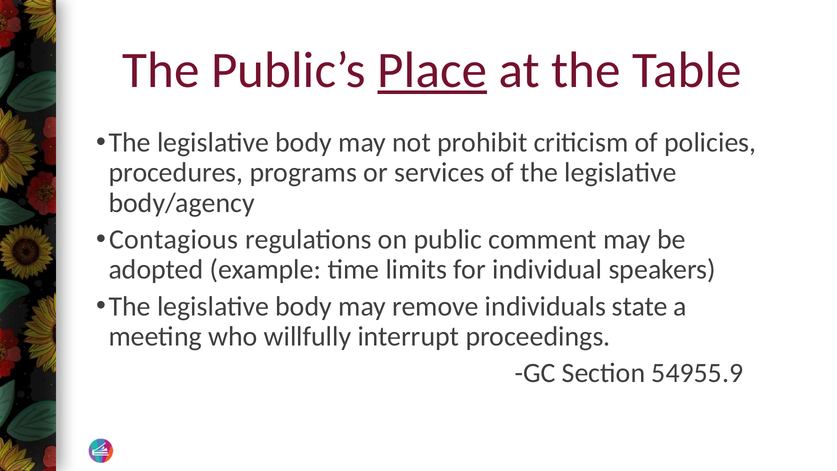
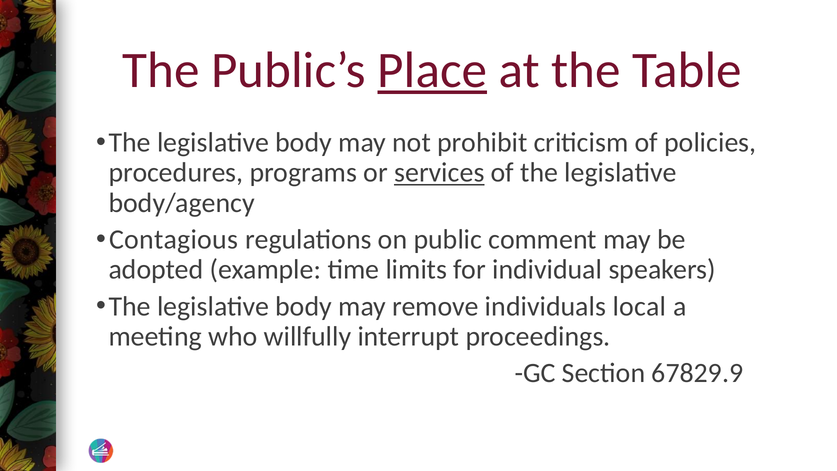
services underline: none -> present (439, 173)
state: state -> local (639, 306)
54955.9: 54955.9 -> 67829.9 (697, 373)
